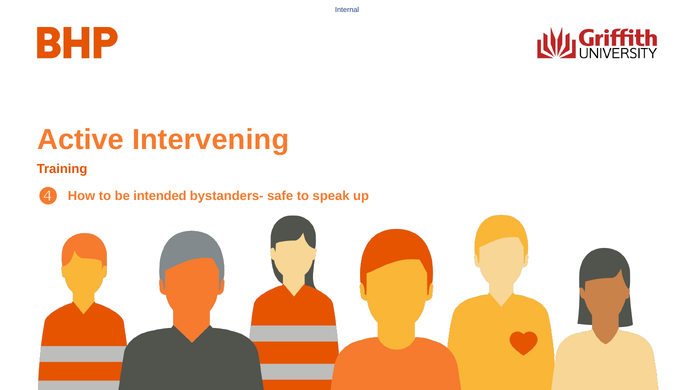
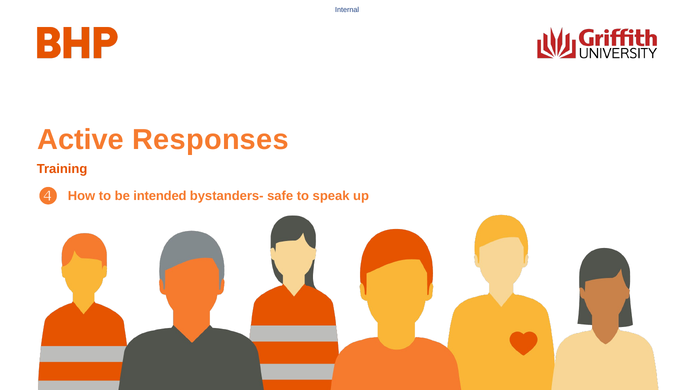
Intervening: Intervening -> Responses (211, 140)
